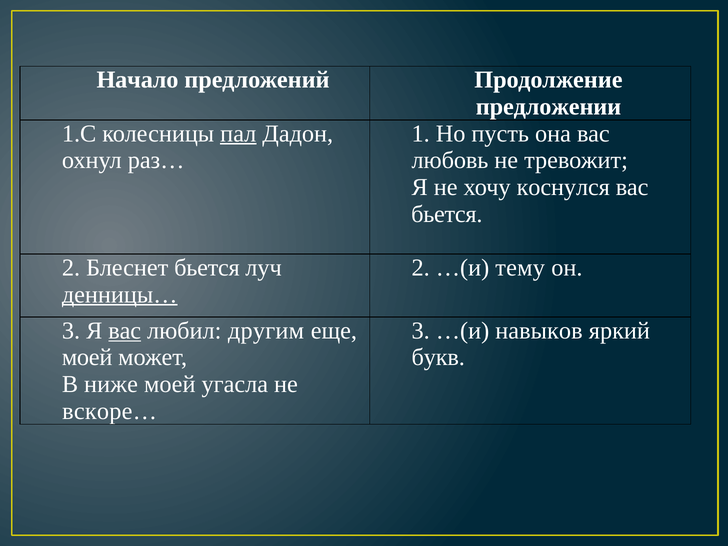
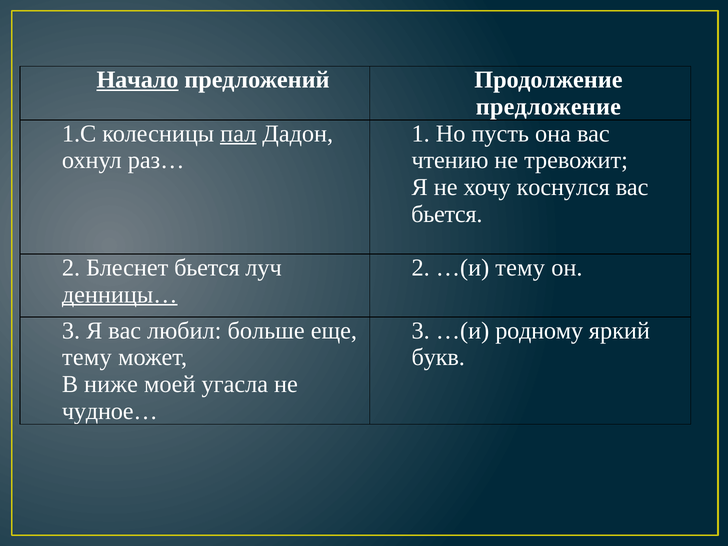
Начало underline: none -> present (137, 80)
предложении: предложении -> предложение (548, 107)
любовь: любовь -> чтению (450, 160)
вас underline: present -> none (125, 331)
другим: другим -> больше (266, 331)
навыков: навыков -> родному (539, 331)
моей: моей -> тему (87, 357)
вскоре…: вскоре… -> чудное… (110, 411)
